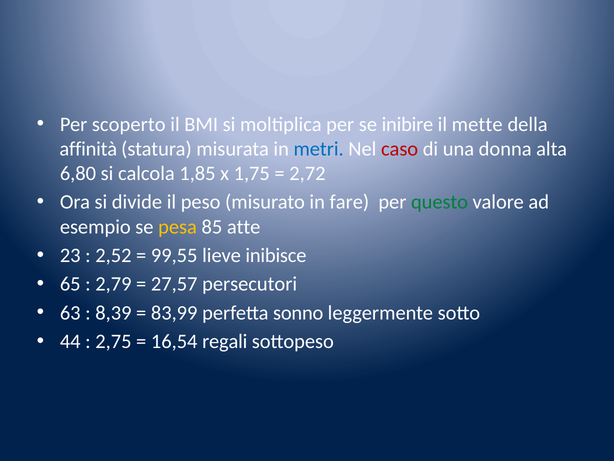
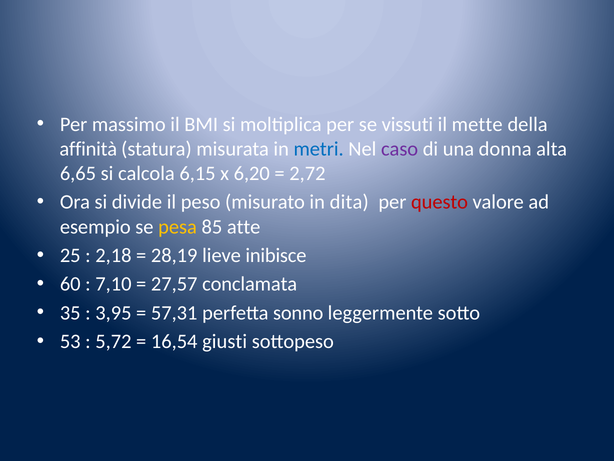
scoperto: scoperto -> massimo (129, 124)
inibire: inibire -> vissuti (407, 124)
caso colour: red -> purple (400, 149)
6,80: 6,80 -> 6,65 (78, 173)
1,85: 1,85 -> 6,15 (197, 173)
1,75: 1,75 -> 6,20 (252, 173)
fare: fare -> dita (349, 202)
questo colour: green -> red (440, 202)
23: 23 -> 25 (70, 255)
2,52: 2,52 -> 2,18 (113, 255)
99,55: 99,55 -> 28,19 (174, 255)
65: 65 -> 60 (70, 284)
2,79: 2,79 -> 7,10 (113, 284)
persecutori: persecutori -> conclamata (250, 284)
63: 63 -> 35 (70, 312)
8,39: 8,39 -> 3,95 (113, 312)
83,99: 83,99 -> 57,31 (174, 312)
44: 44 -> 53 (70, 341)
2,75: 2,75 -> 5,72 (113, 341)
regali: regali -> giusti (225, 341)
